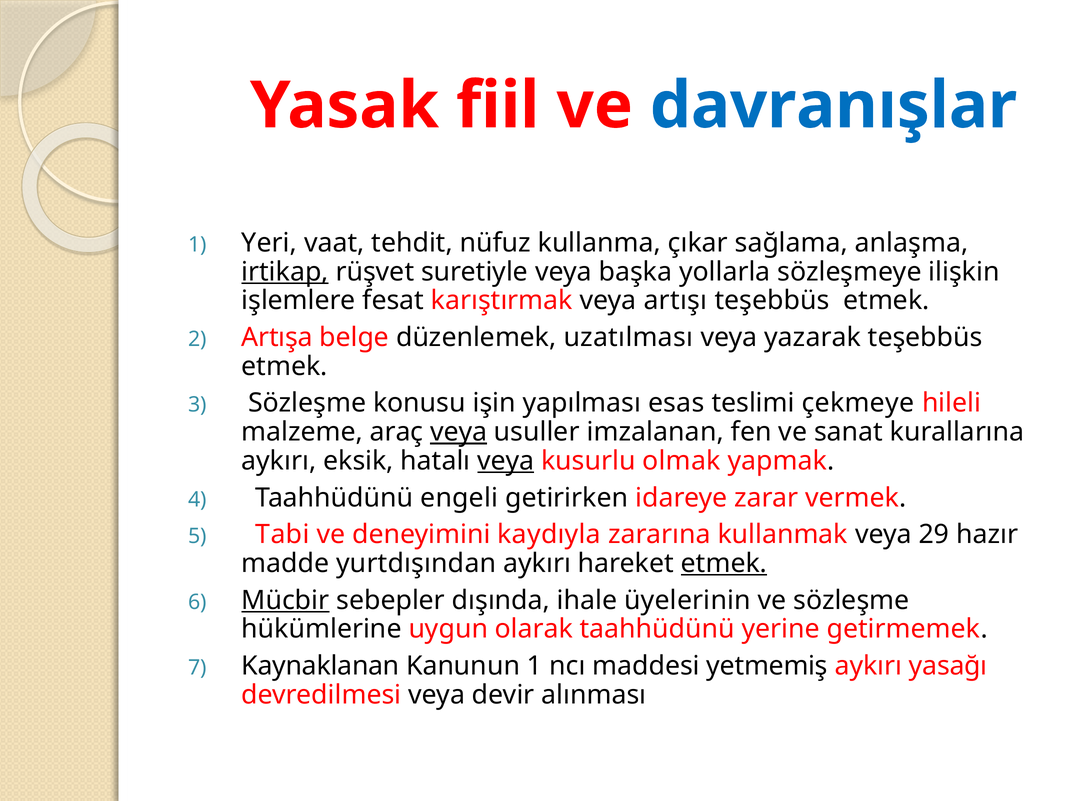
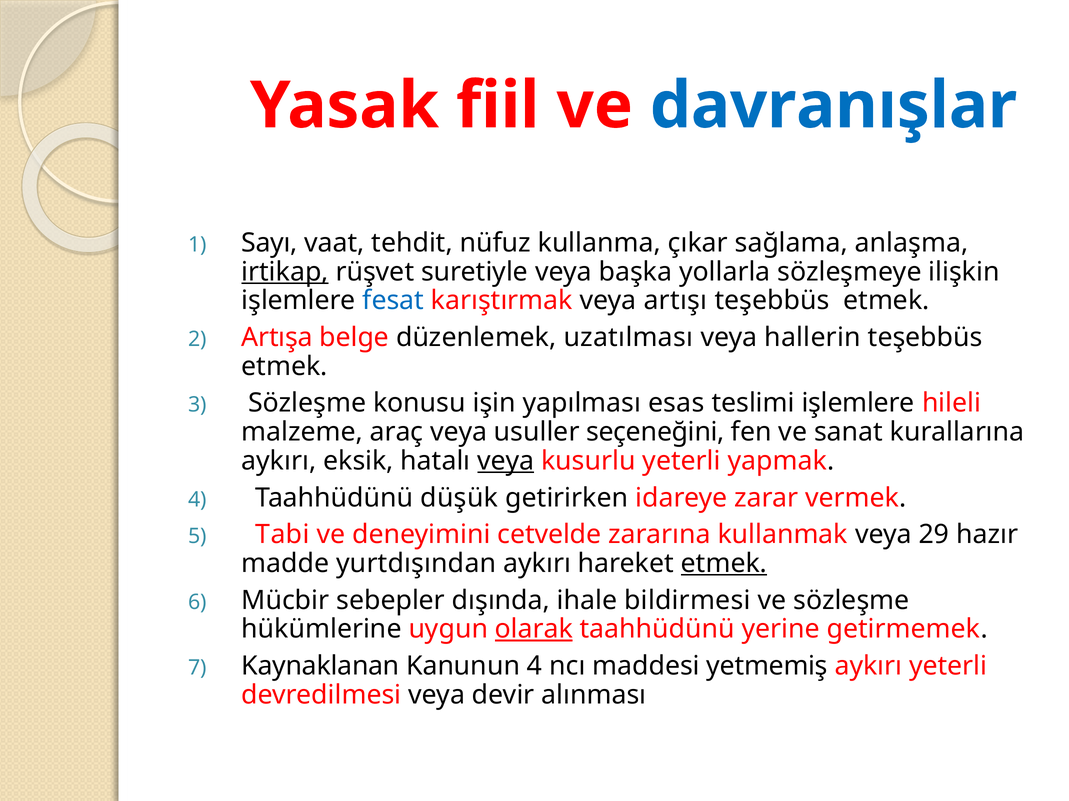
Yeri: Yeri -> Sayı (269, 243)
fesat colour: black -> blue (393, 301)
yazarak: yazarak -> hallerin (813, 338)
teslimi çekmeye: çekmeye -> işlemlere (858, 404)
veya underline: present -> none (459, 432)
imzalanan: imzalanan -> seçeneğini (655, 432)
kusurlu olmak: olmak -> yeterli (682, 461)
engeli: engeli -> düşük (459, 498)
kaydıyla: kaydıyla -> cetvelde (549, 535)
Mücbir underline: present -> none (285, 601)
üyelerinin: üyelerinin -> bildirmesi (687, 601)
olarak underline: none -> present (534, 630)
Kanunun 1: 1 -> 4 (535, 667)
aykırı yasağı: yasağı -> yeterli (948, 667)
